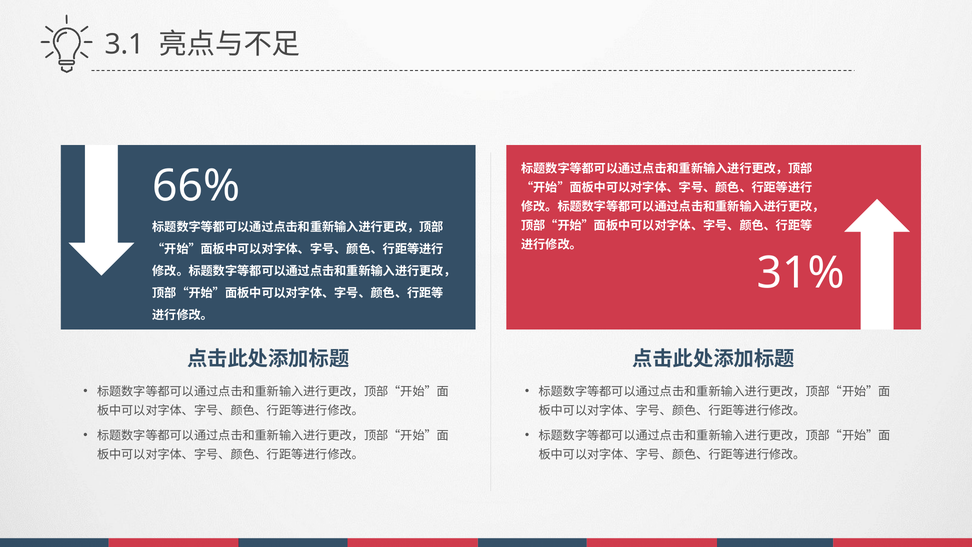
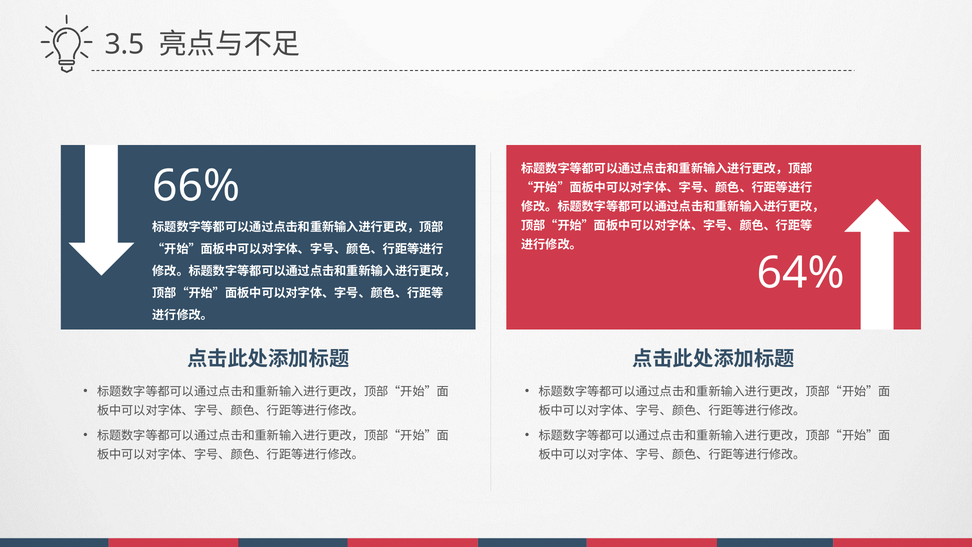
3.1: 3.1 -> 3.5 (125, 44)
31%: 31% -> 64% (801, 273)
